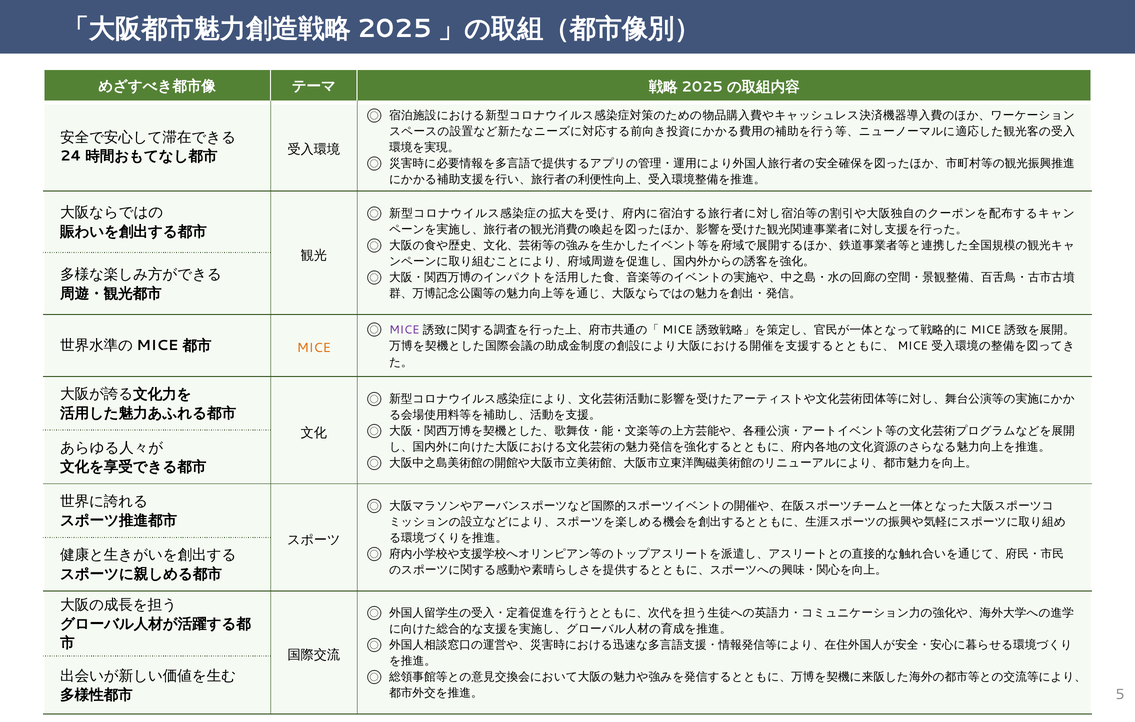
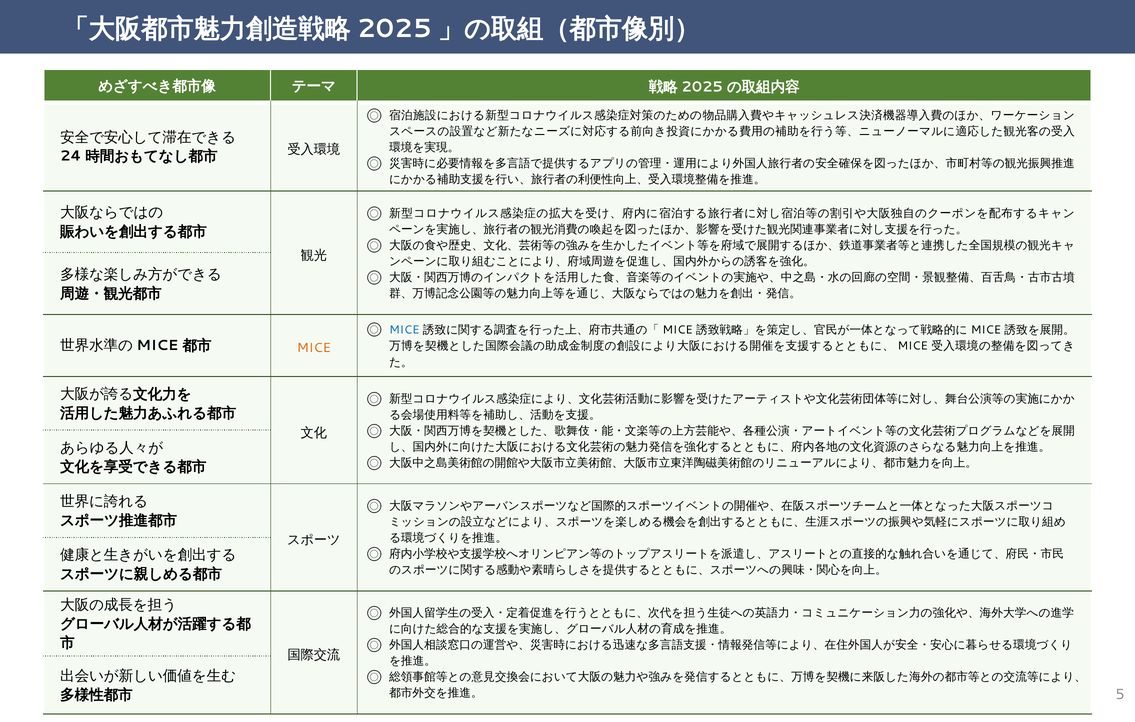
MICE colour: purple -> blue (404, 330)
